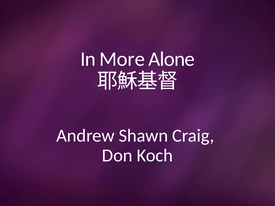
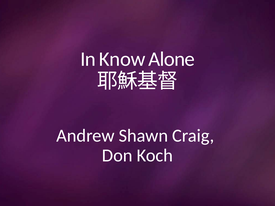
More: More -> Know (122, 59)
